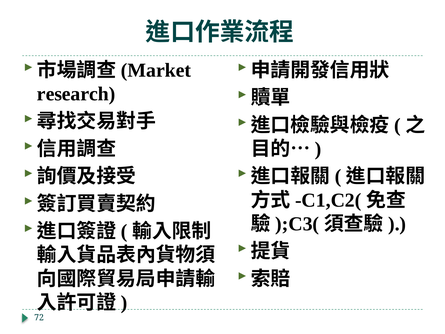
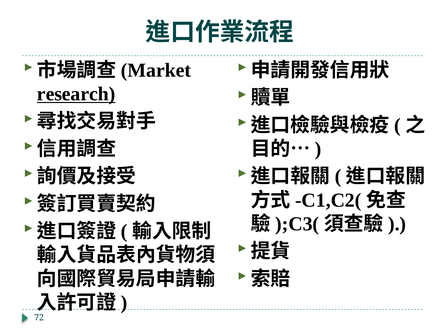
research underline: none -> present (76, 94)
